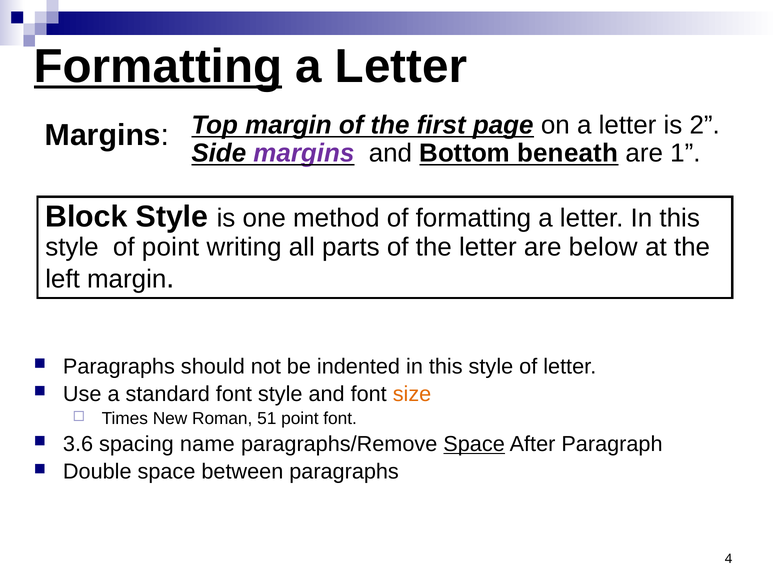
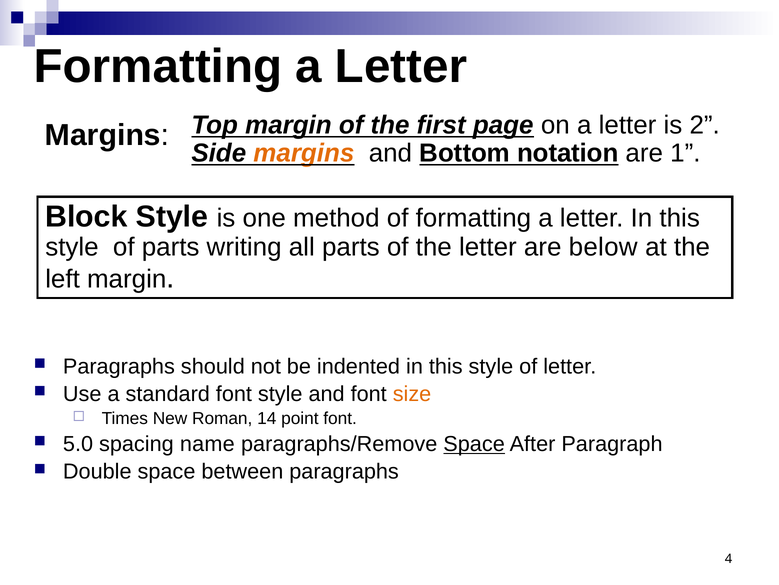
Formatting underline: present -> none (158, 66)
margins colour: purple -> orange (304, 153)
beneath: beneath -> notation (568, 153)
of point: point -> parts (171, 247)
51: 51 -> 14 (267, 418)
3.6: 3.6 -> 5.0 (78, 444)
